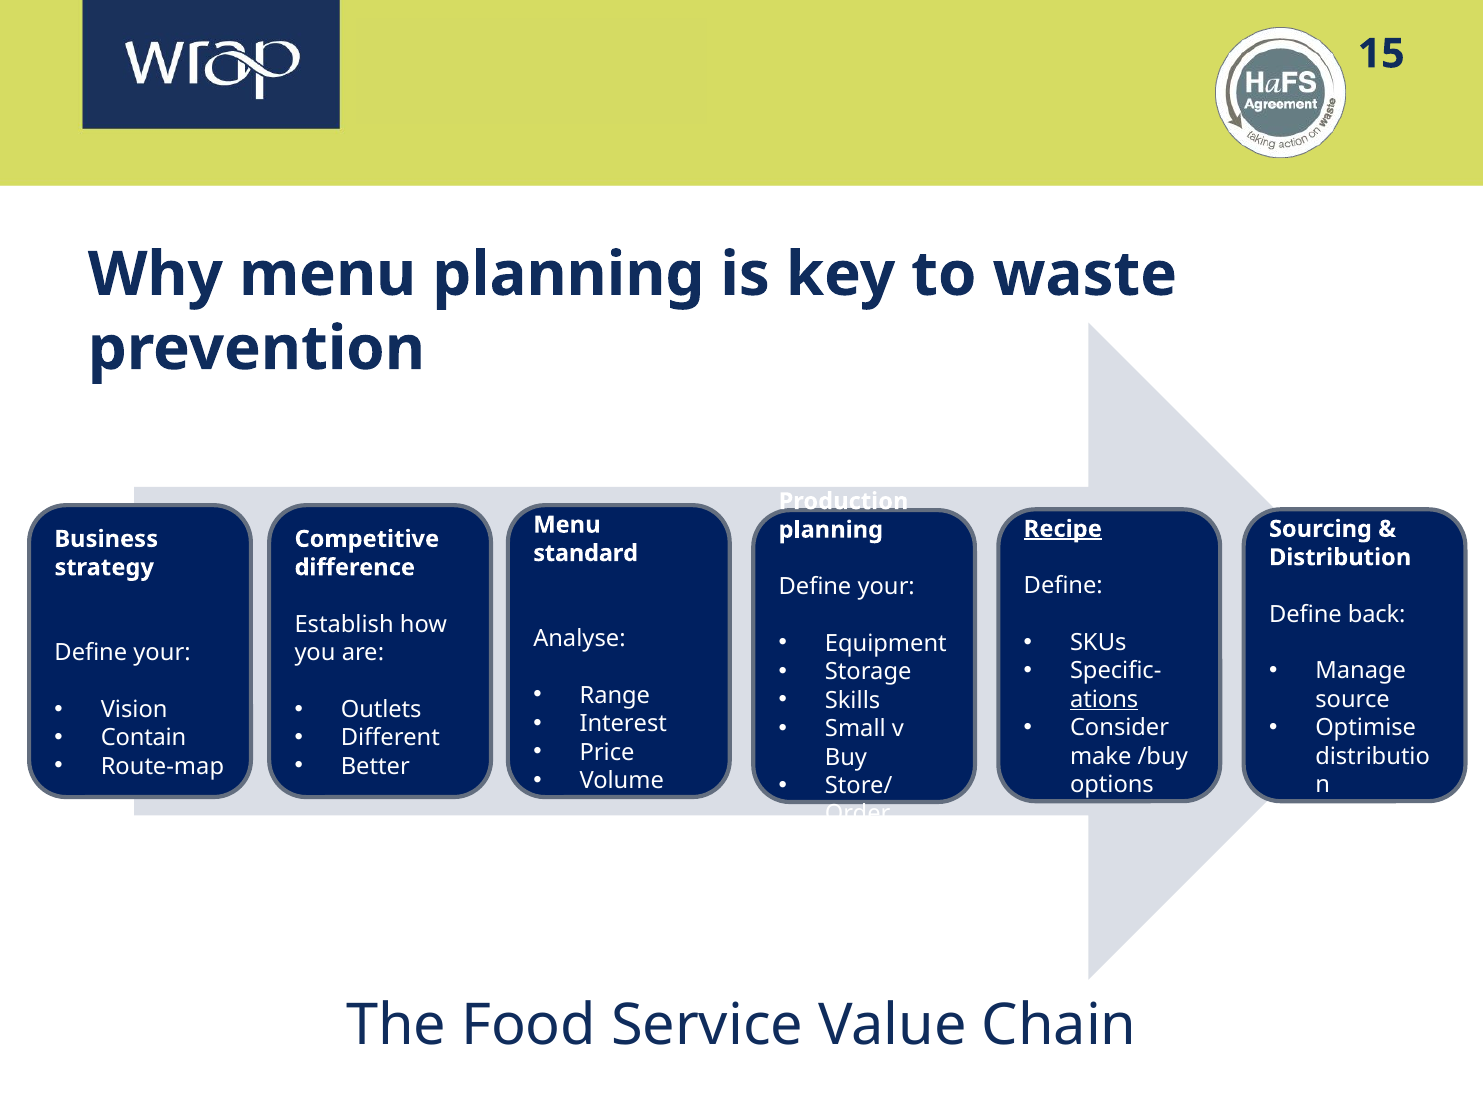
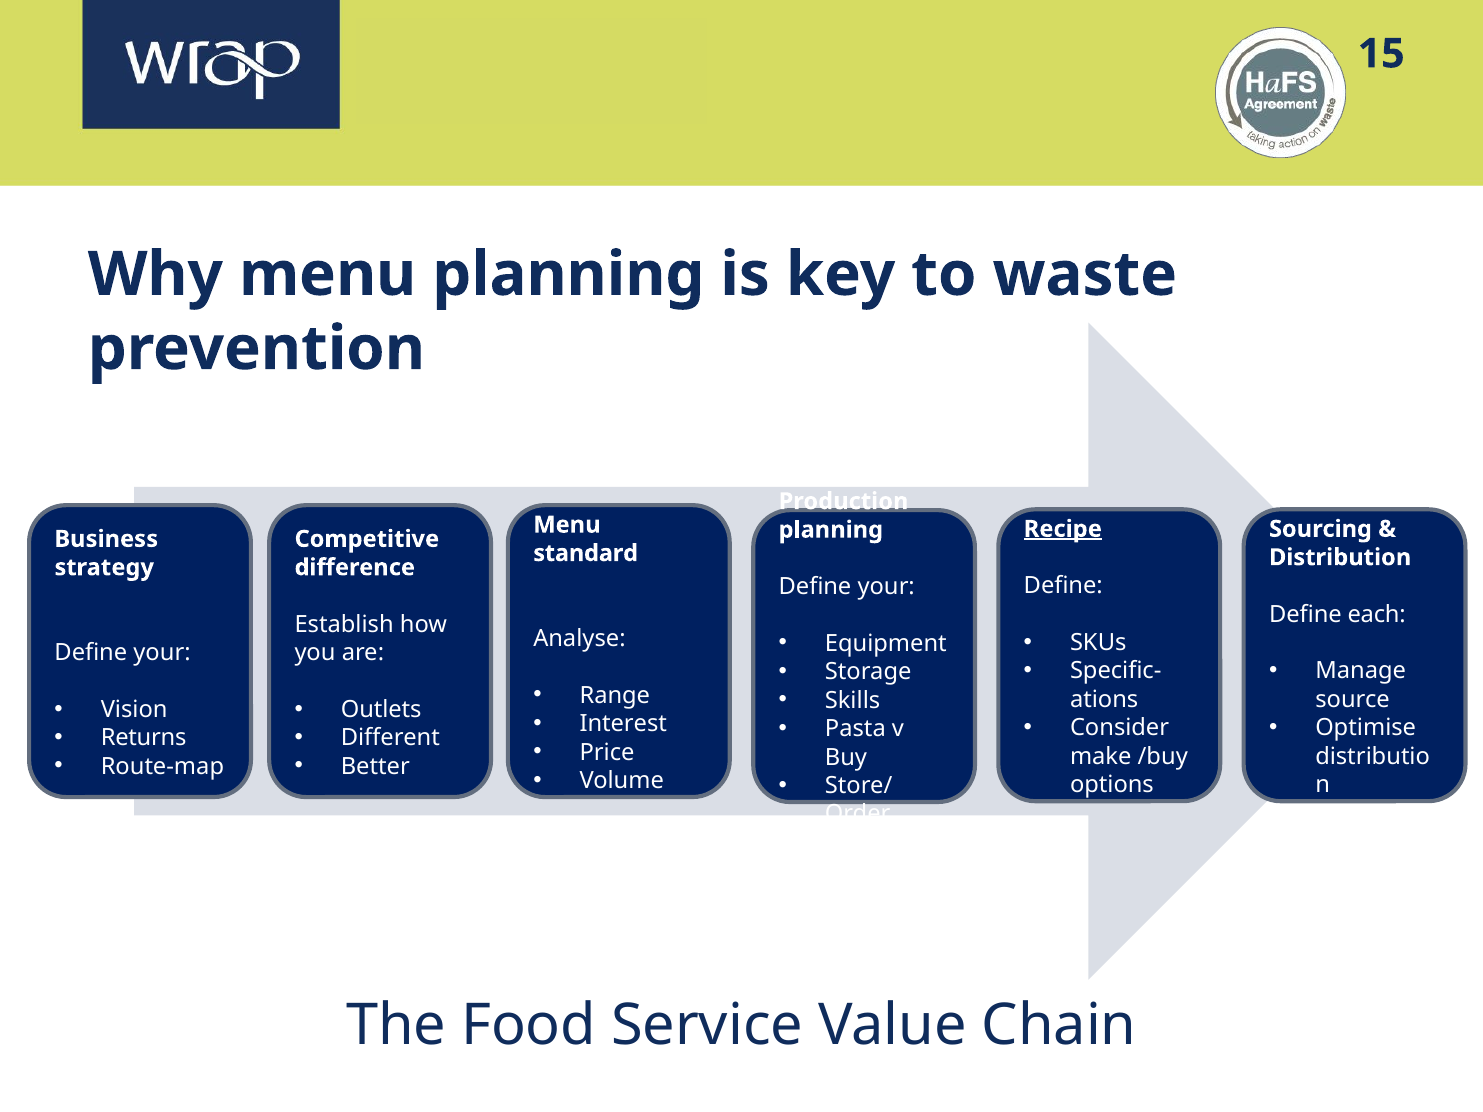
back: back -> each (1377, 614)
ations underline: present -> none (1104, 700)
Small: Small -> Pasta (855, 729)
Contain: Contain -> Returns (144, 738)
